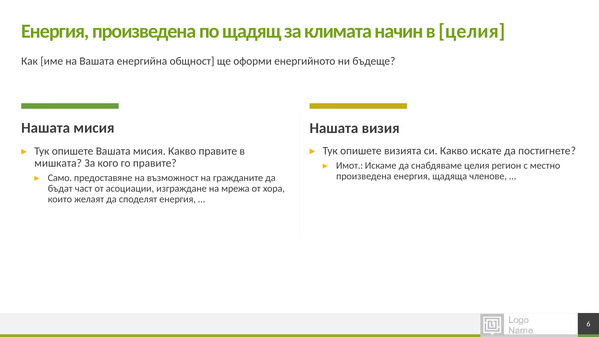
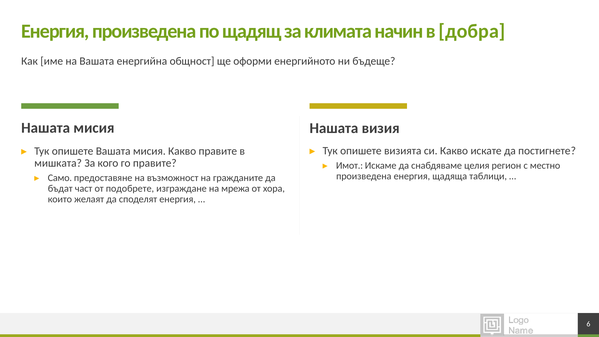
в целия: целия -> добра (472, 31)
членове: членове -> таблици (488, 176)
асоциации: асоциации -> подобрете (130, 188)
